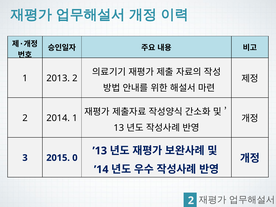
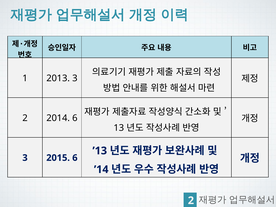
2013 2: 2 -> 3 (75, 78)
2014 1: 1 -> 6 (75, 118)
2015 0: 0 -> 6 (75, 158)
